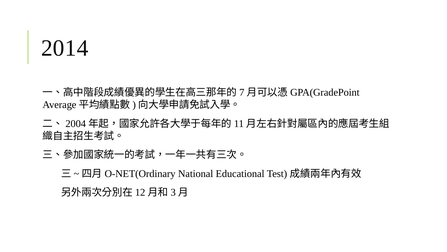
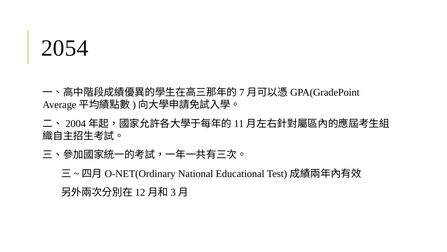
2014: 2014 -> 2054 (65, 48)
